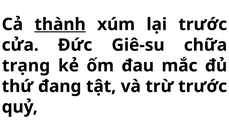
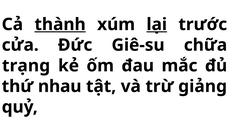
lại underline: none -> present (157, 24)
đang: đang -> nhau (60, 86)
trừ trước: trước -> giảng (203, 86)
